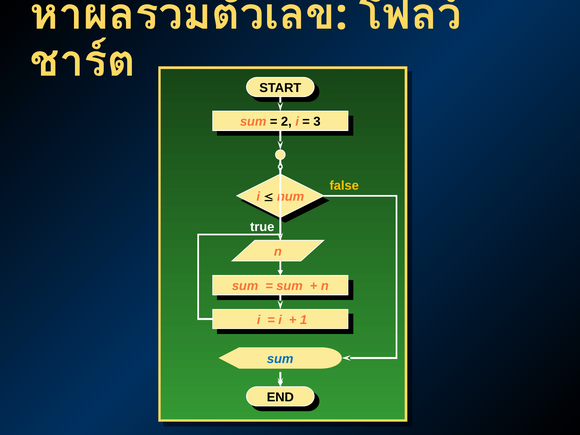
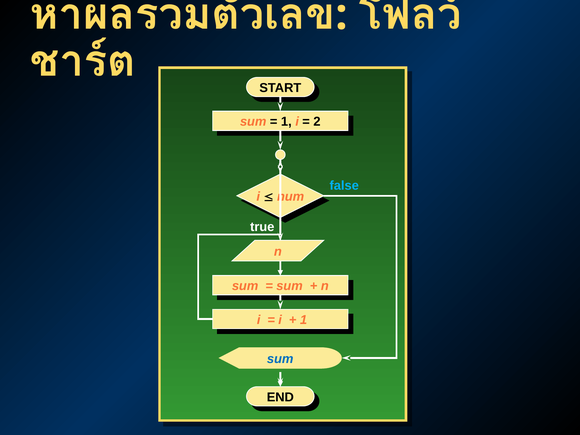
2: 2 -> 1 (286, 122)
3: 3 -> 2 (317, 122)
false colour: yellow -> light blue (344, 185)
